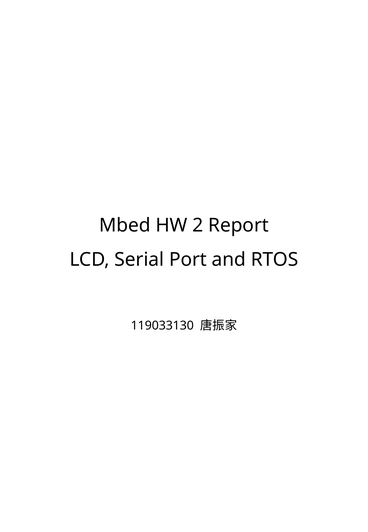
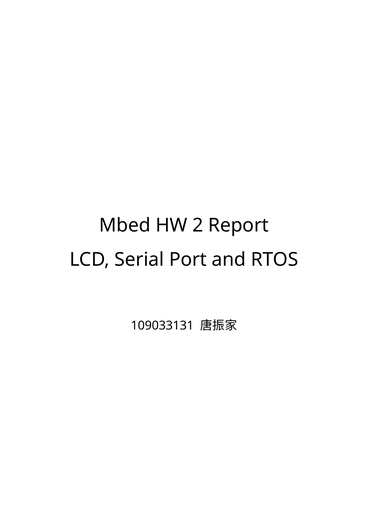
119033130: 119033130 -> 109033131 (162, 325)
